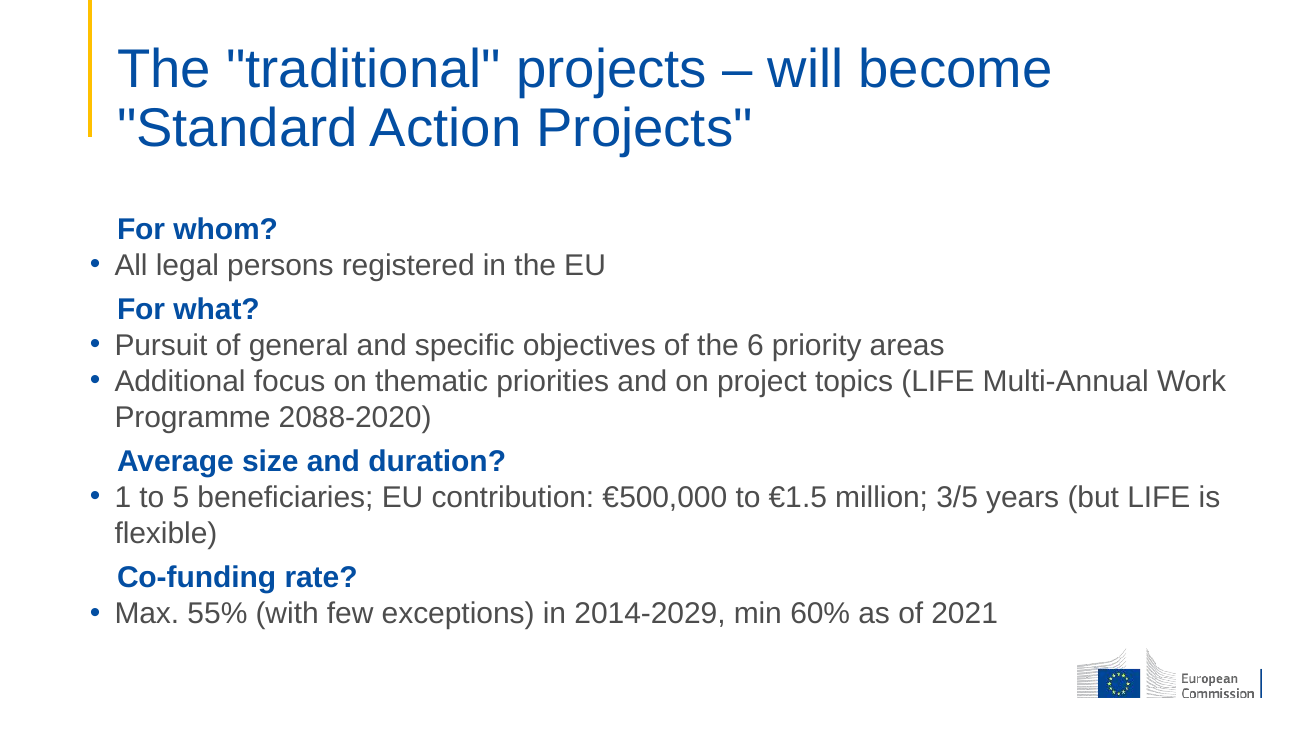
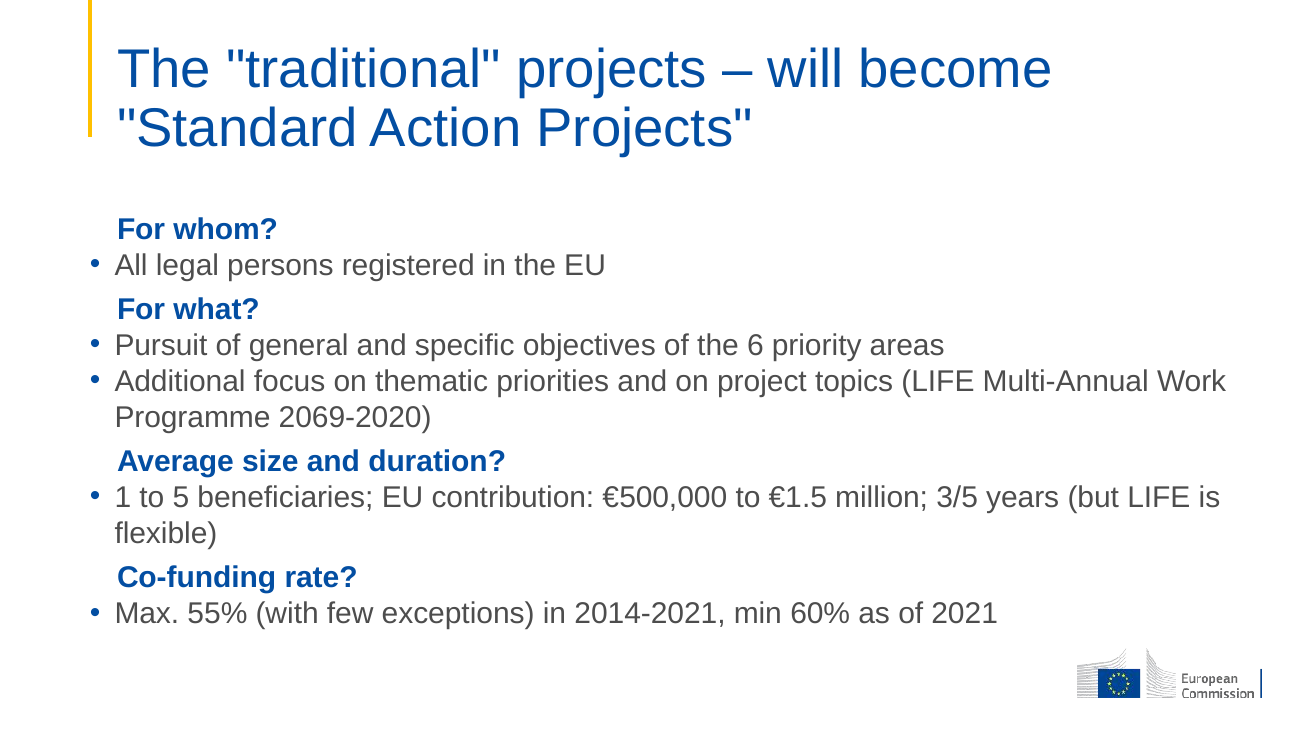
2088-2020: 2088-2020 -> 2069-2020 (355, 418)
2014-2029: 2014-2029 -> 2014-2021 (650, 614)
